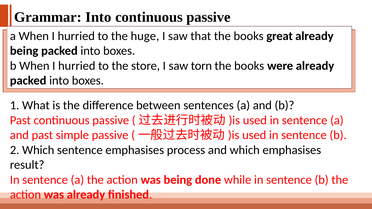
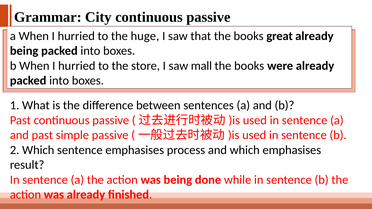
Grammar Into: Into -> City (98, 17)
torn: torn -> mall (201, 66)
